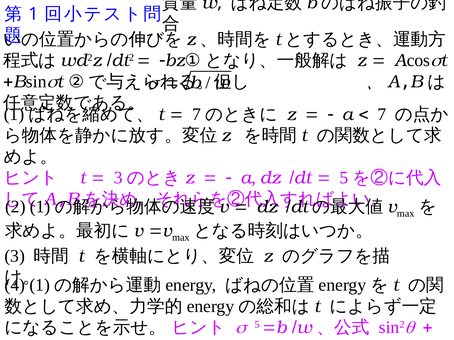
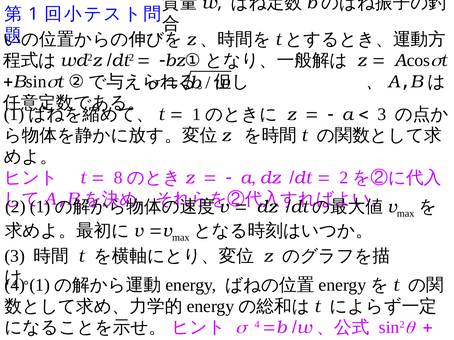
7: 7 -> 1 (197, 114)
7: 7 -> 3 (382, 114)
3: 3 -> 8 (118, 178)
5: 5 -> 2 (344, 178)
s 5: 5 -> 4 (257, 325)
